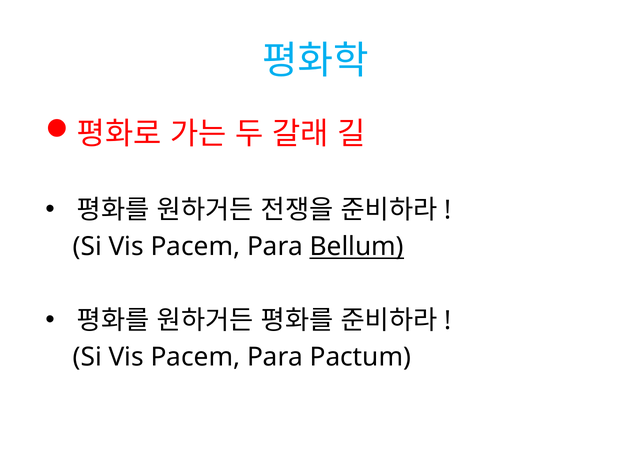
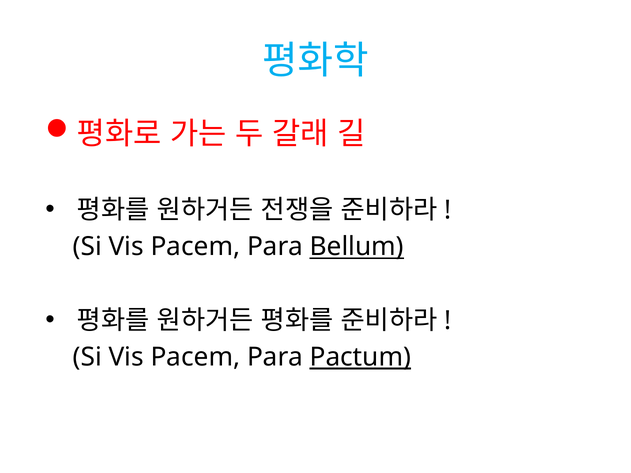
Pactum underline: none -> present (360, 357)
